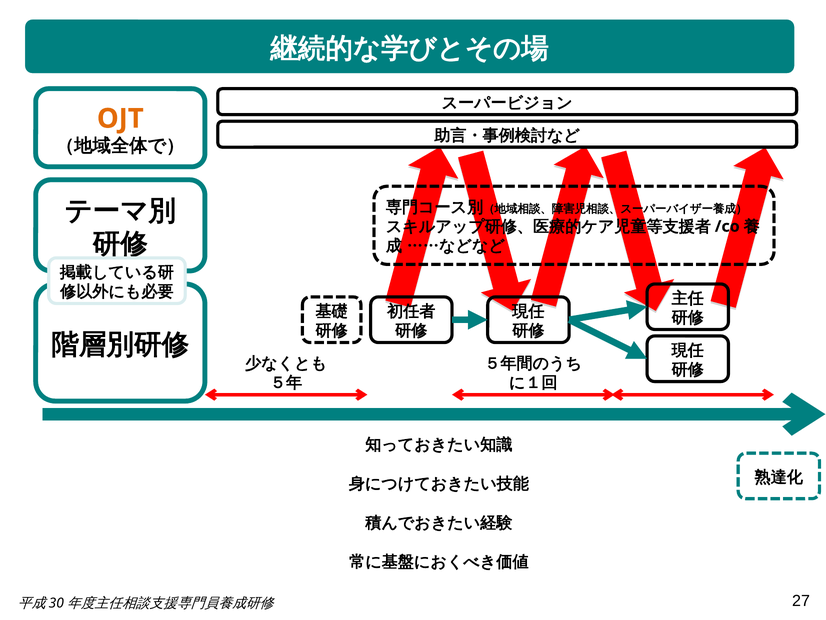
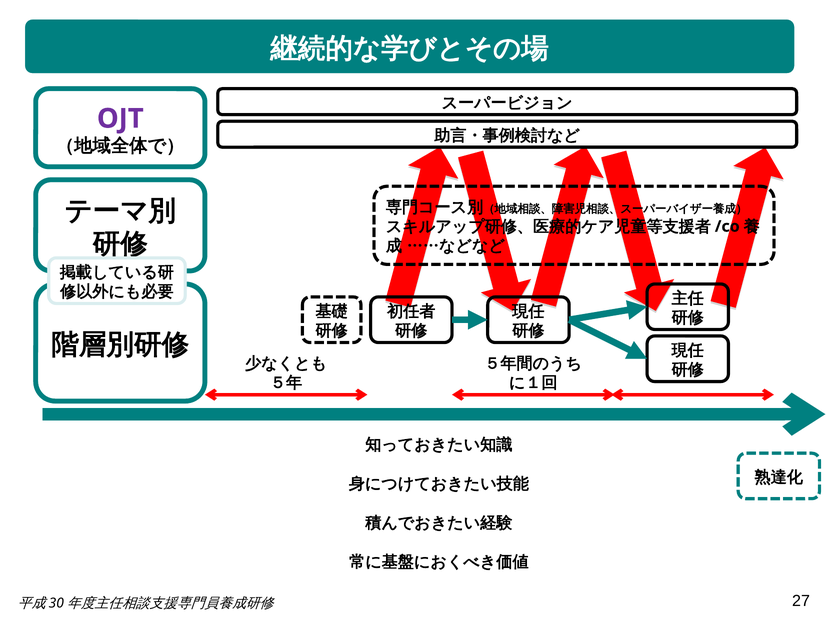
OJT colour: orange -> purple (120, 119)
